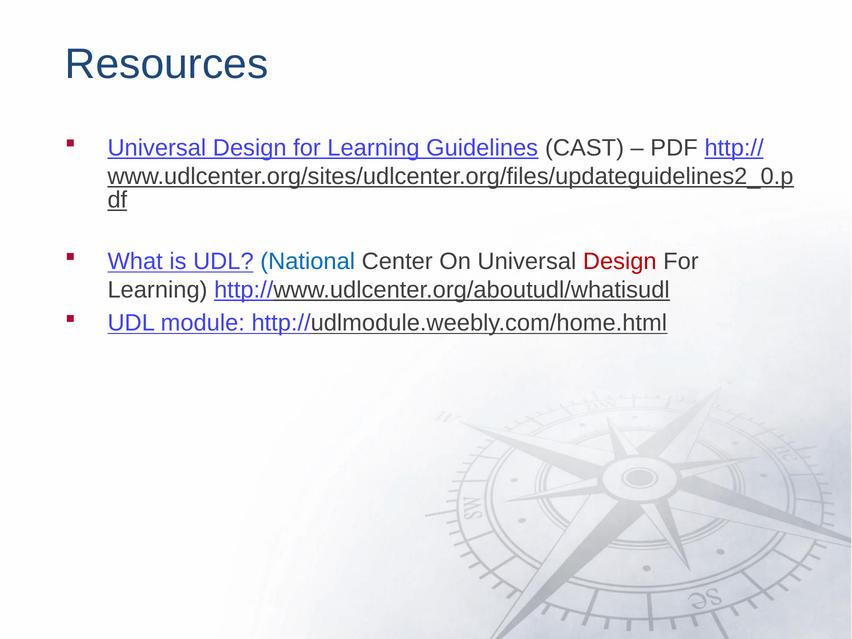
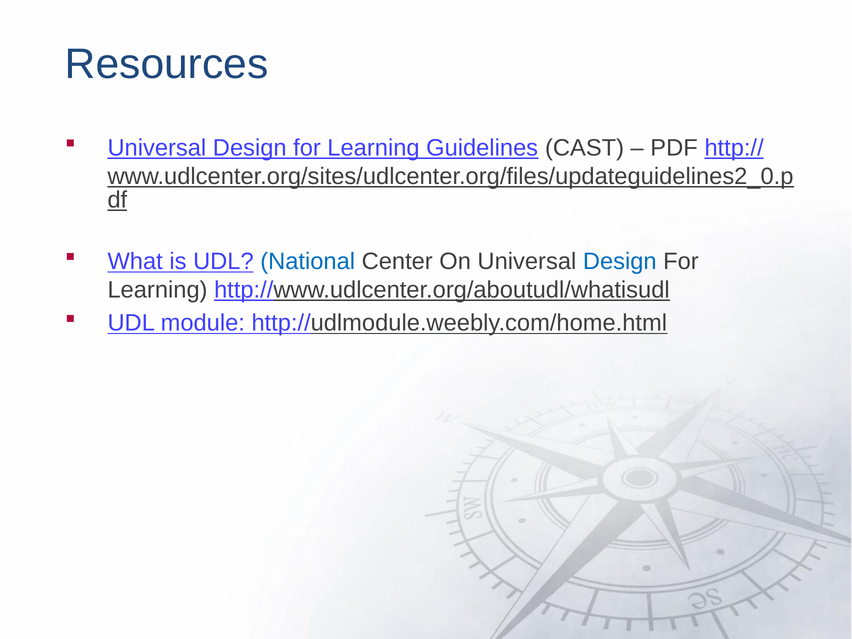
Design colour: red -> blue (620, 262)
